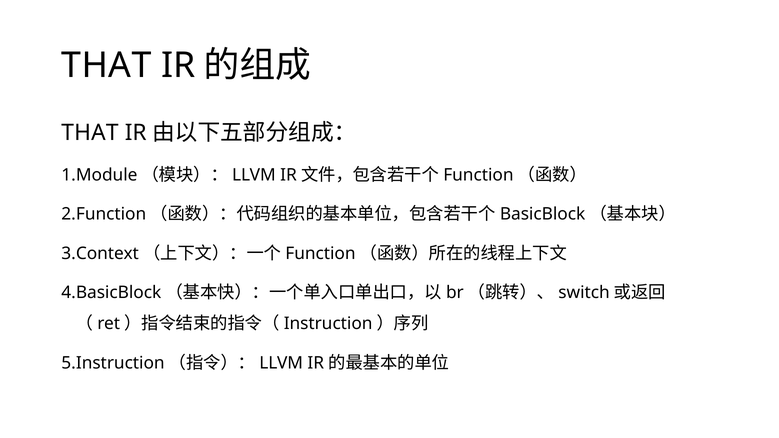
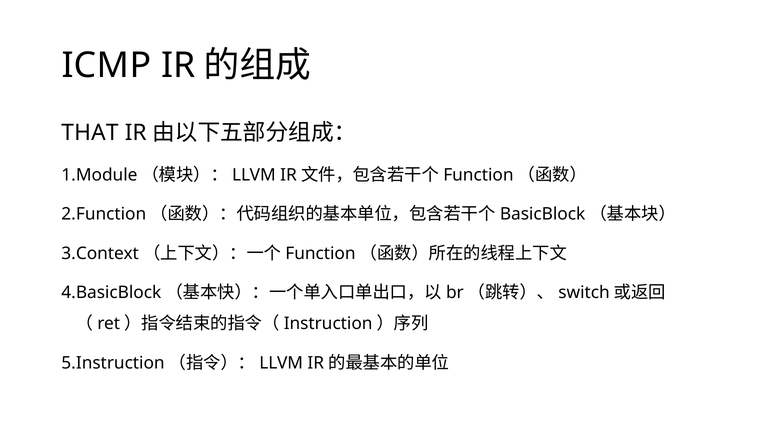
THAT: THAT -> ICMP (106, 65)
